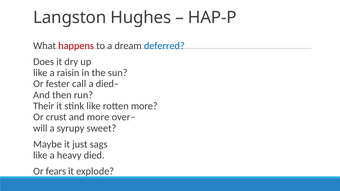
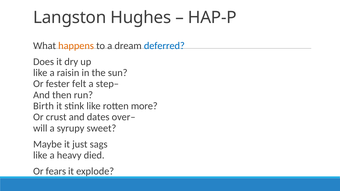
happens colour: red -> orange (76, 46)
call: call -> felt (79, 84)
died–: died– -> step– (107, 84)
Their: Their -> Birth (44, 106)
and more: more -> dates (98, 117)
